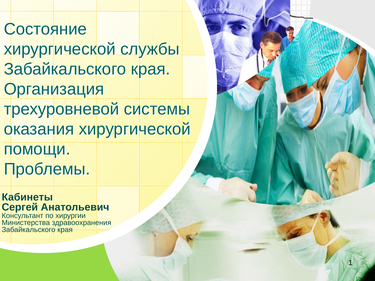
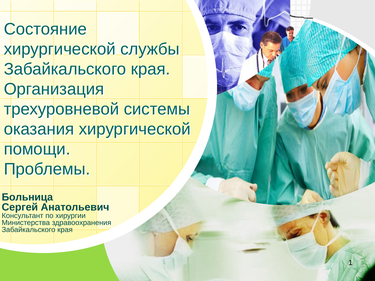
Кабинеты: Кабинеты -> Больница (27, 197)
